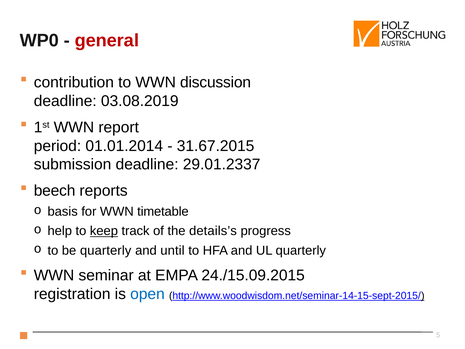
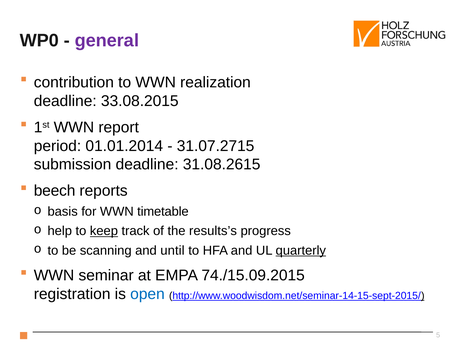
general colour: red -> purple (107, 40)
discussion: discussion -> realization (215, 82)
03.08.2019: 03.08.2019 -> 33.08.2015 (140, 101)
31.67.2015: 31.67.2015 -> 31.07.2715 (216, 146)
29.01.2337: 29.01.2337 -> 31.08.2615 (222, 164)
details’s: details’s -> results’s (213, 231)
be quarterly: quarterly -> scanning (106, 250)
quarterly underline: none -> present (301, 250)
24./15.09.2015: 24./15.09.2015 -> 74./15.09.2015 (253, 275)
